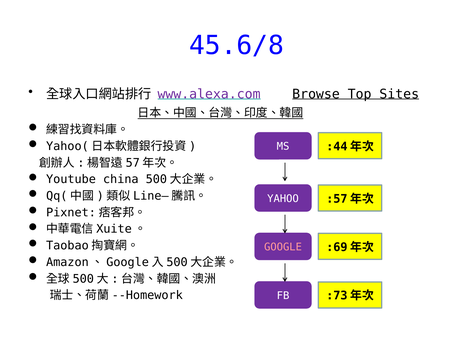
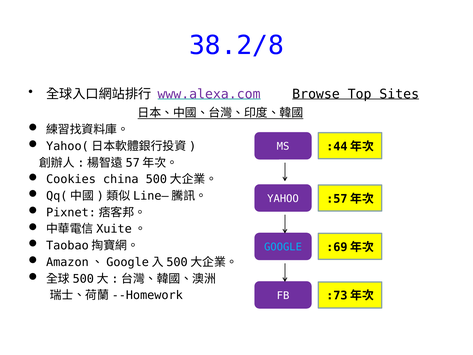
45.6/8: 45.6/8 -> 38.2/8 (237, 46)
Youtube: Youtube -> Cookies (71, 179)
GOOGLE colour: pink -> light blue (283, 247)
